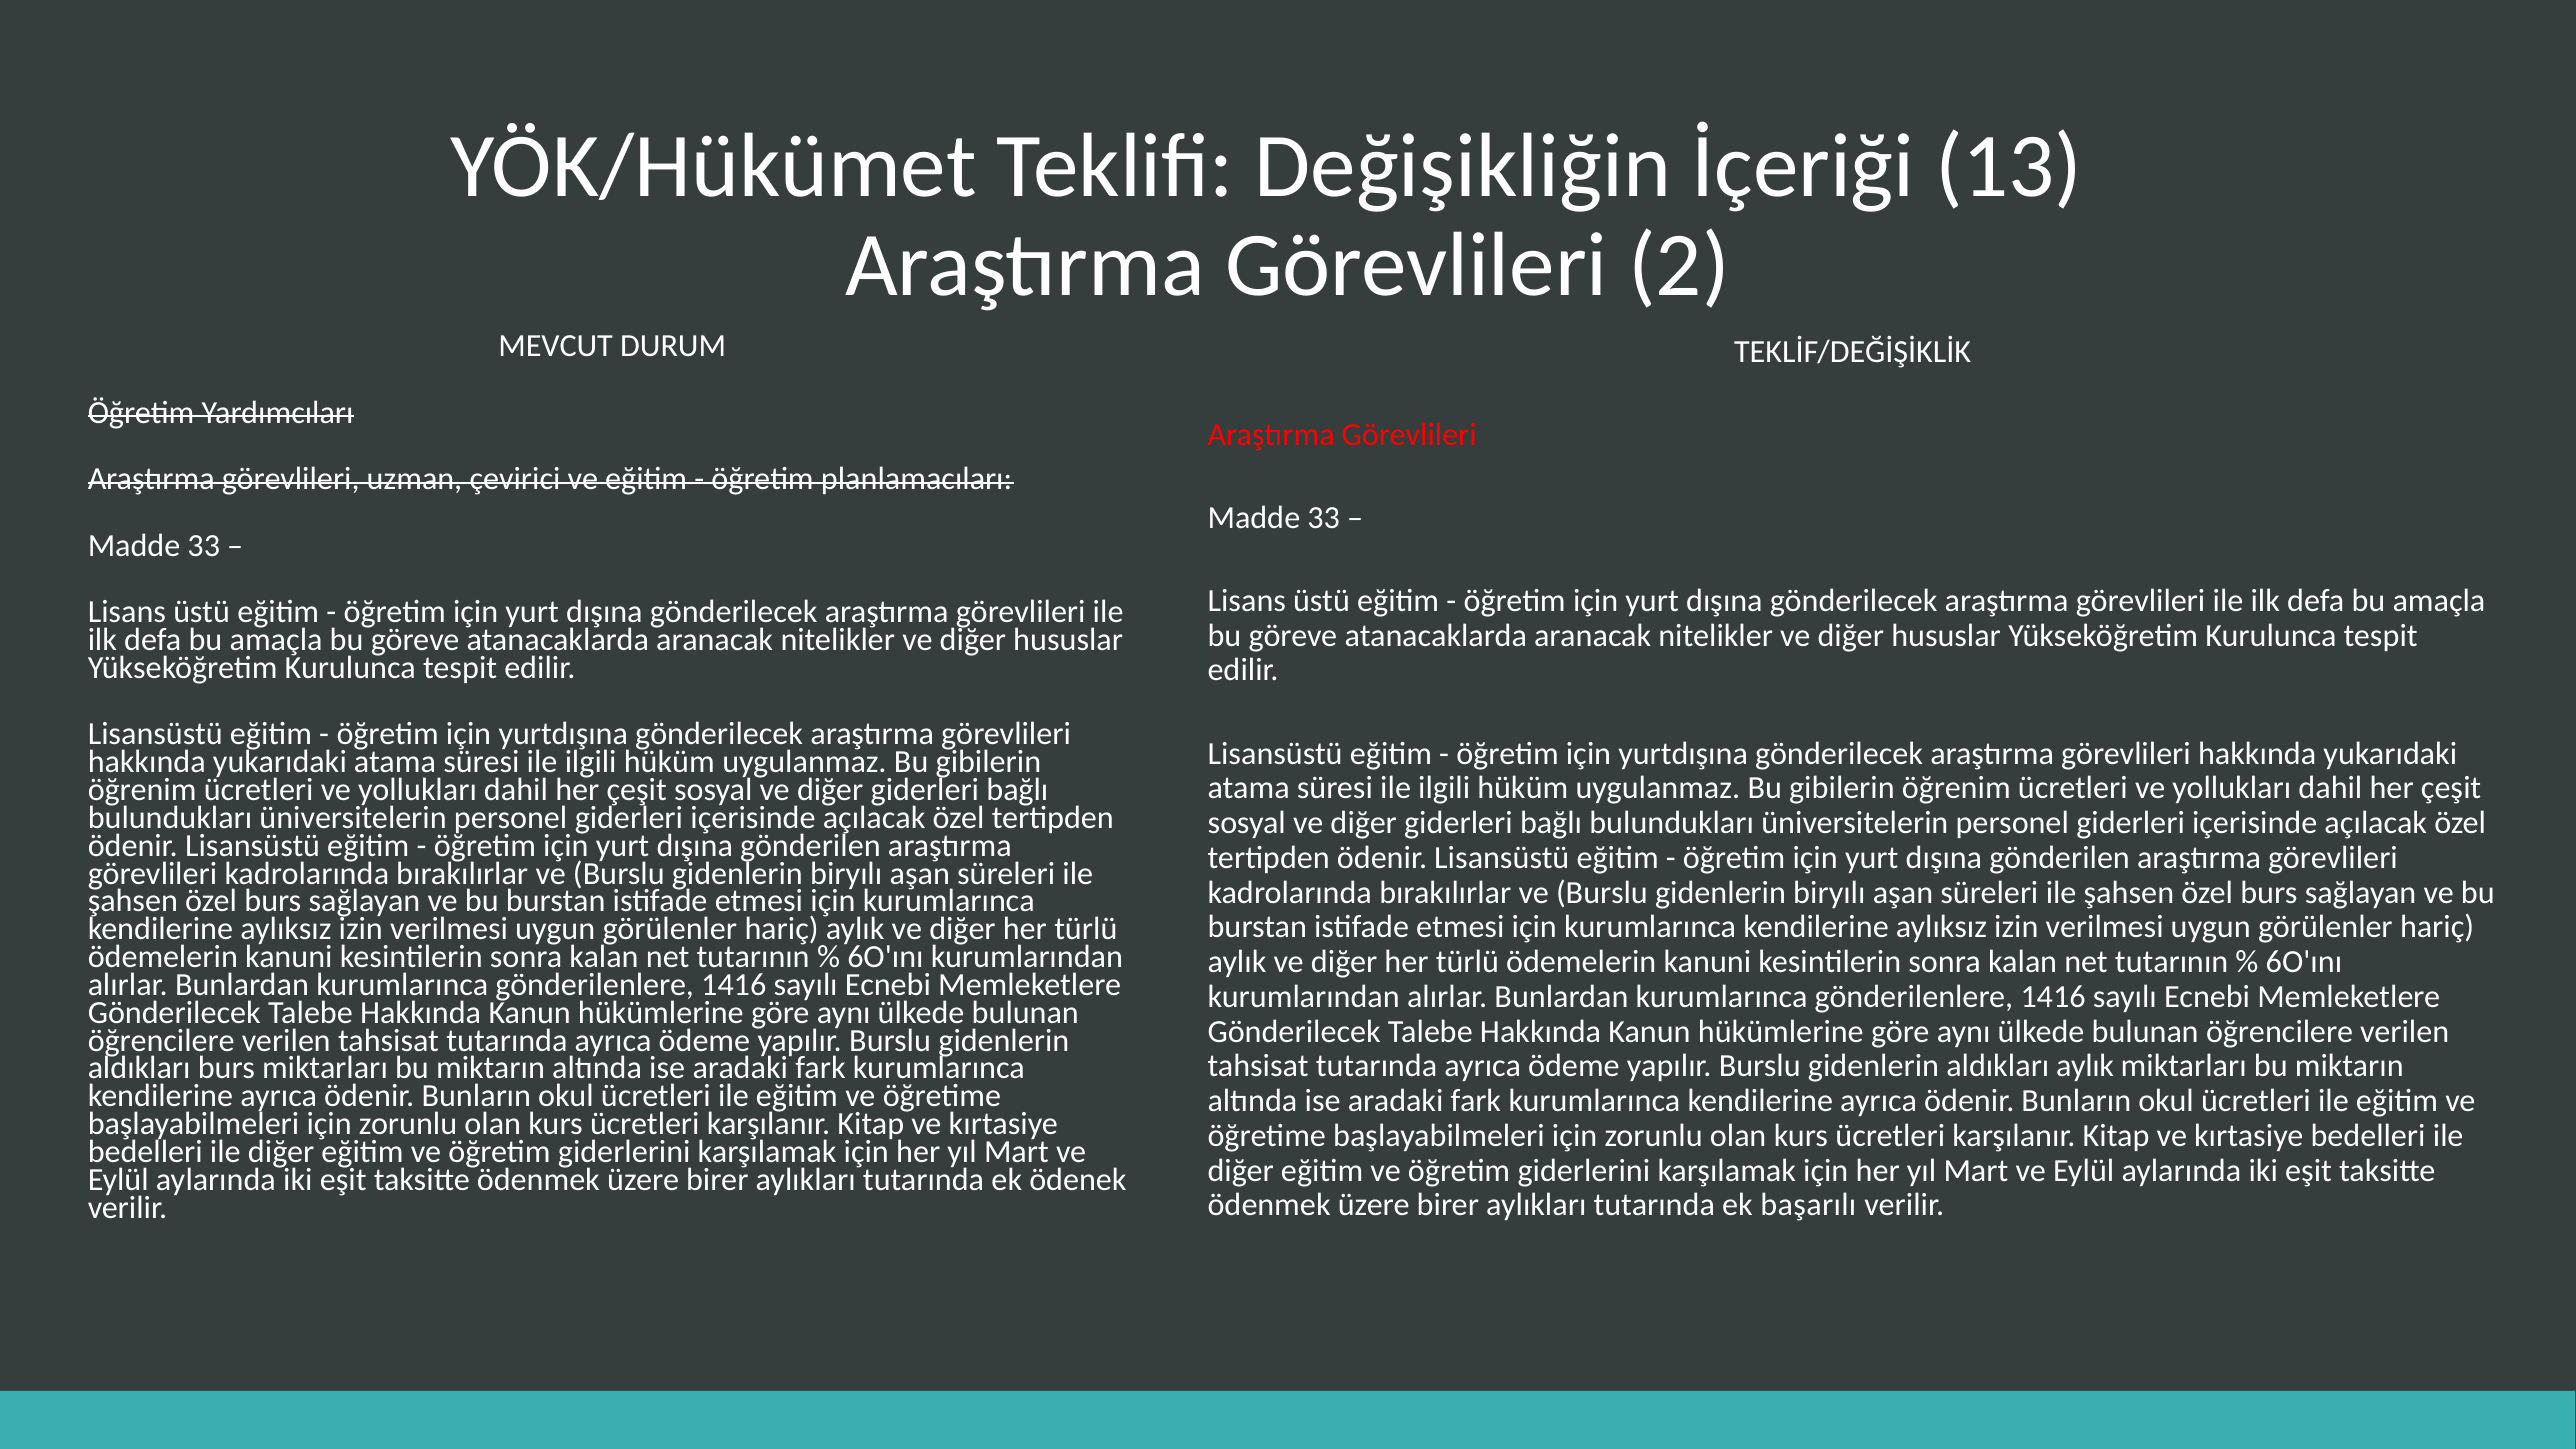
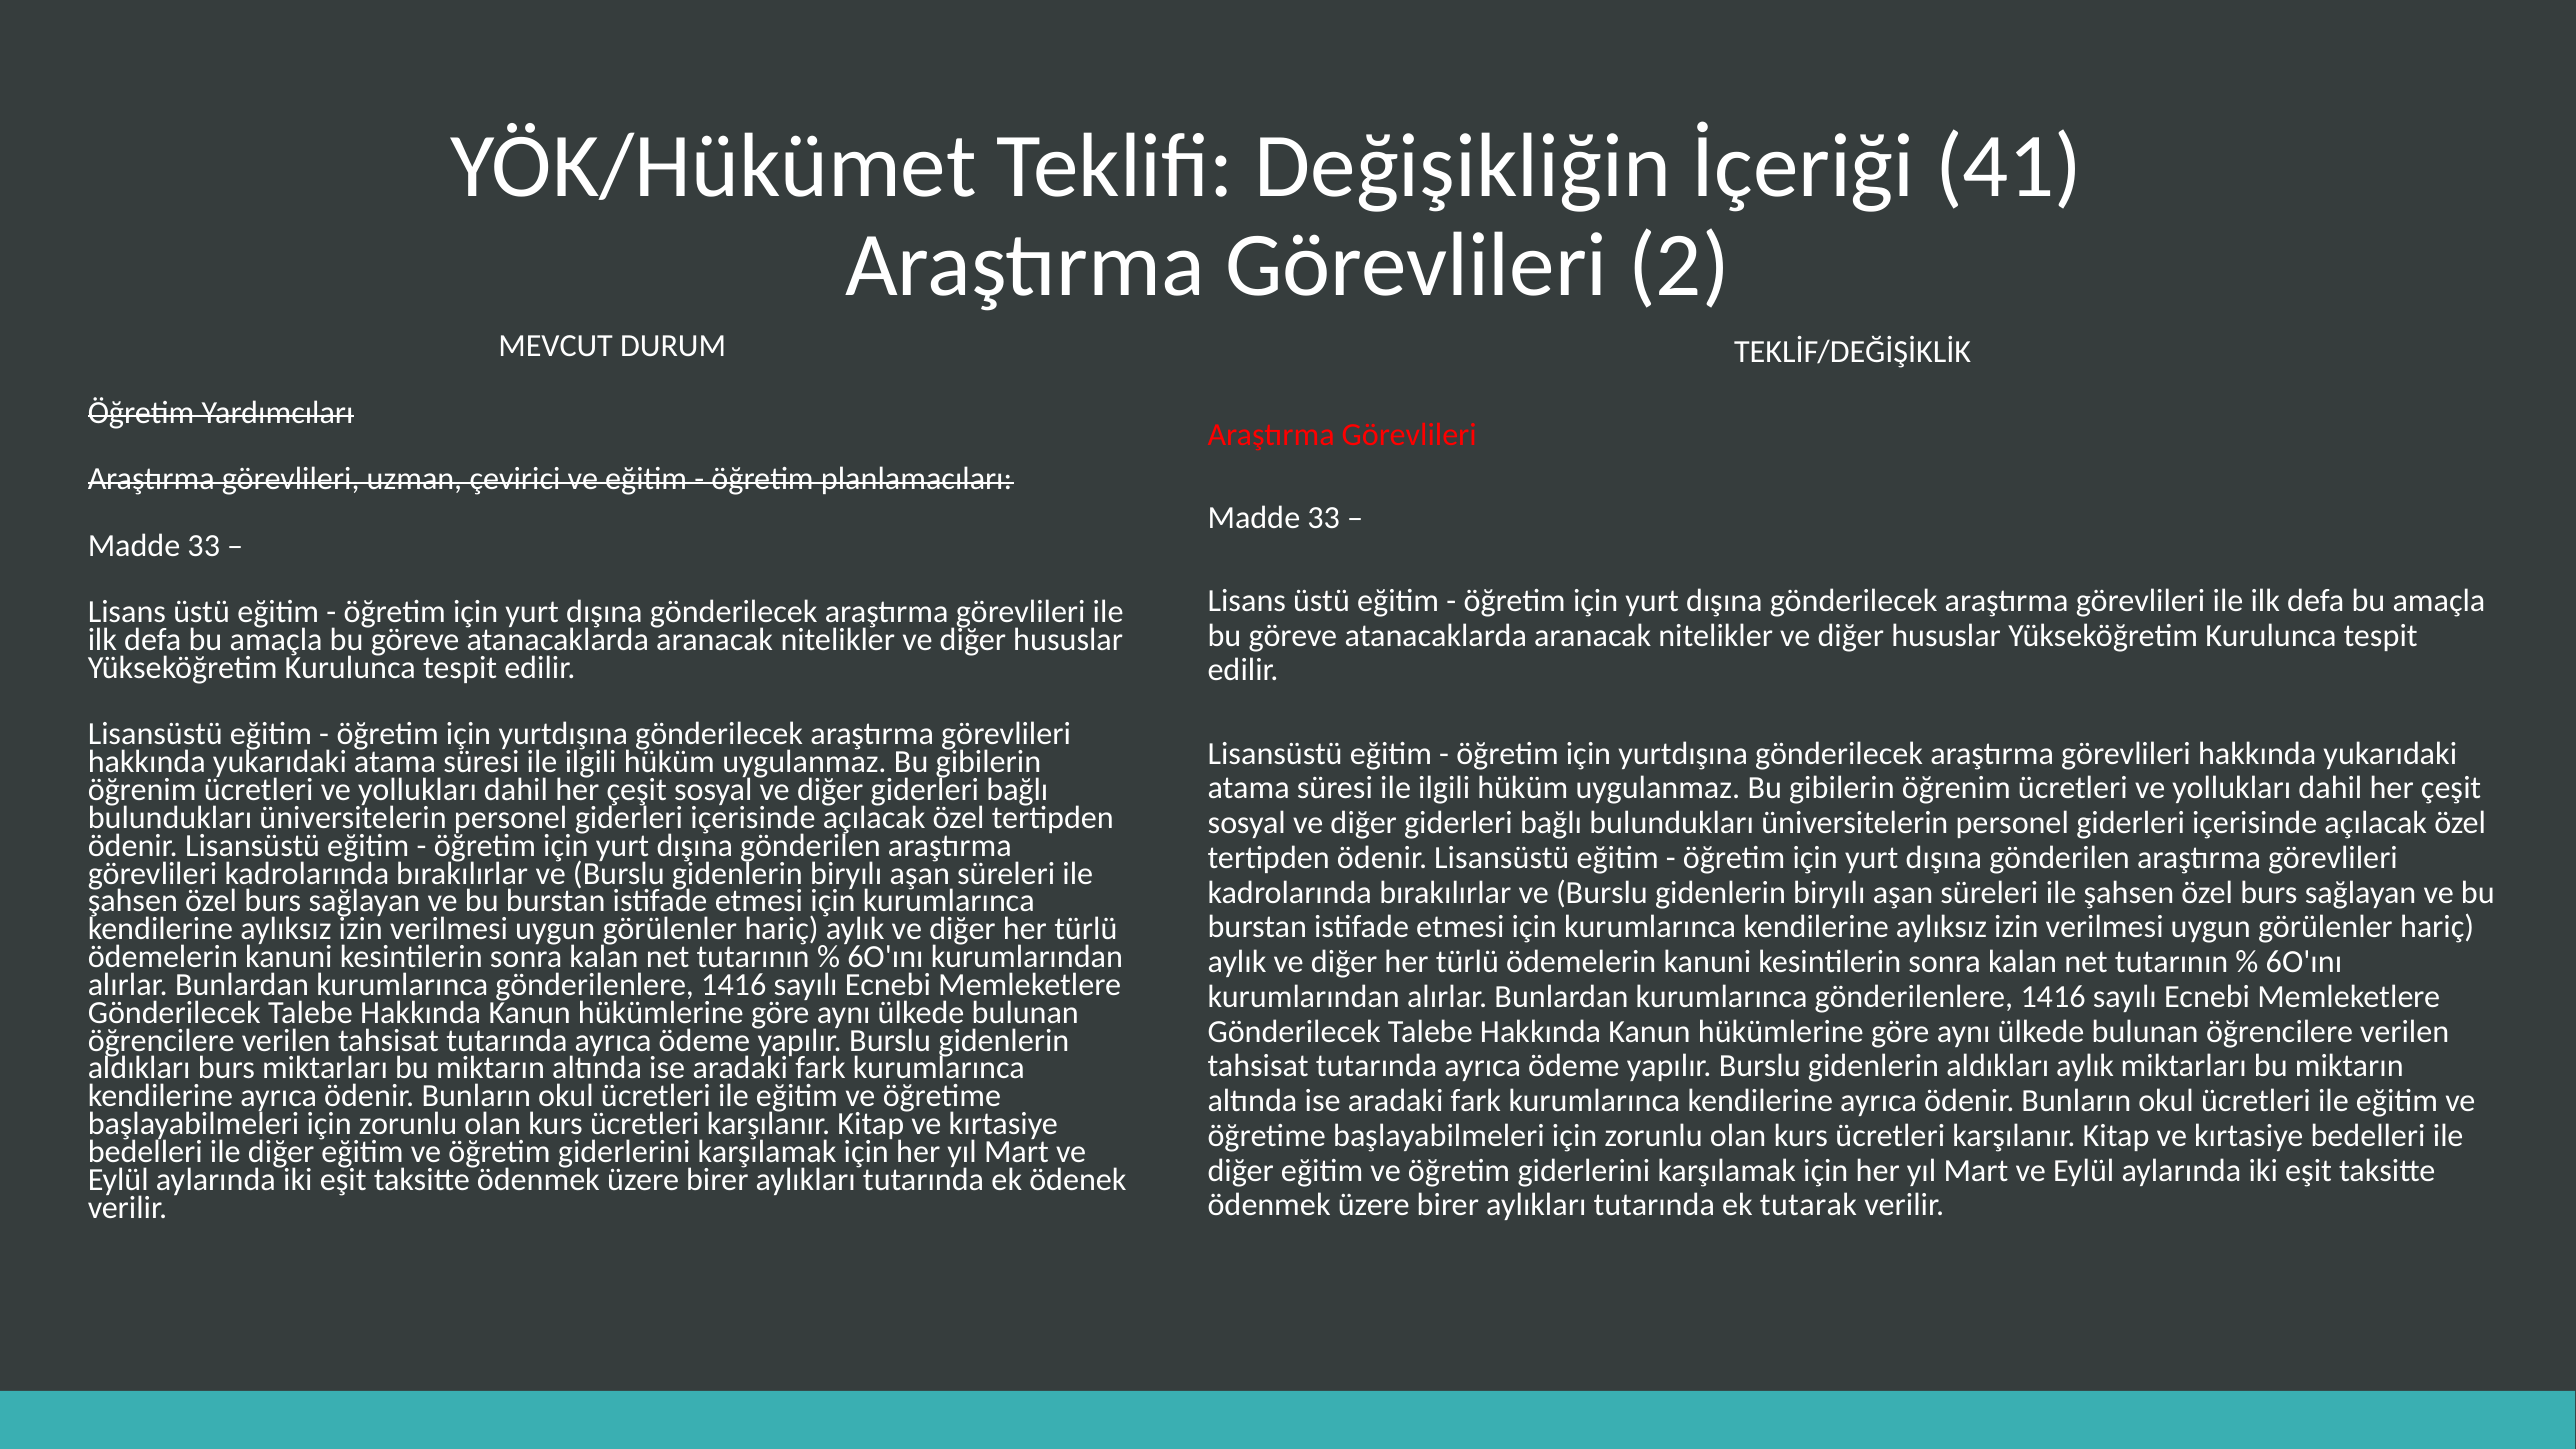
13: 13 -> 41 (2009, 167)
başarılı: başarılı -> tutarak (1808, 1205)
